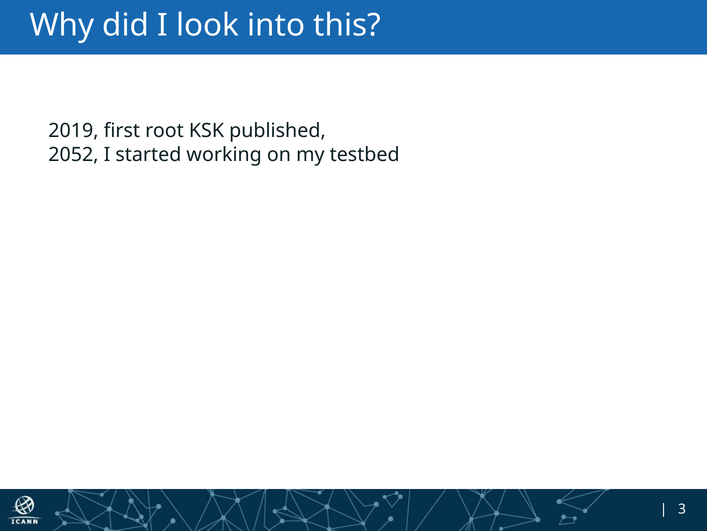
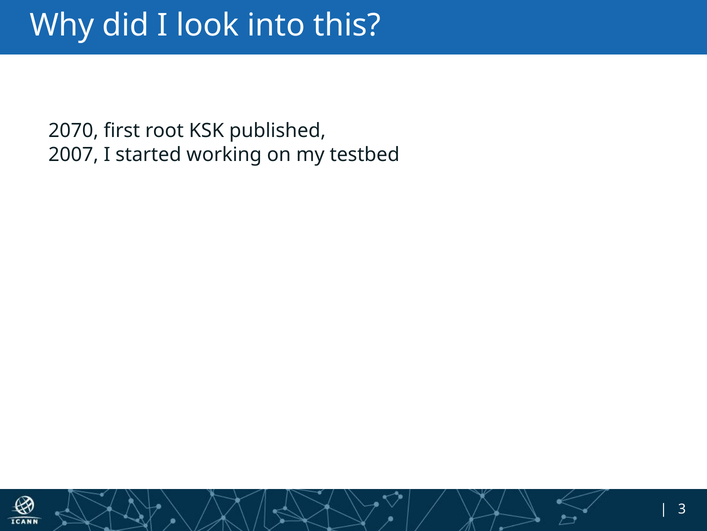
2019: 2019 -> 2070 (73, 131)
2052: 2052 -> 2007 (73, 154)
